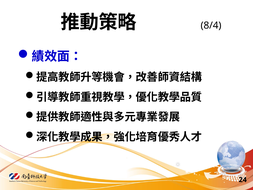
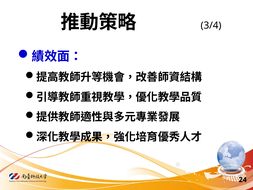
8/4: 8/4 -> 3/4 (211, 25)
